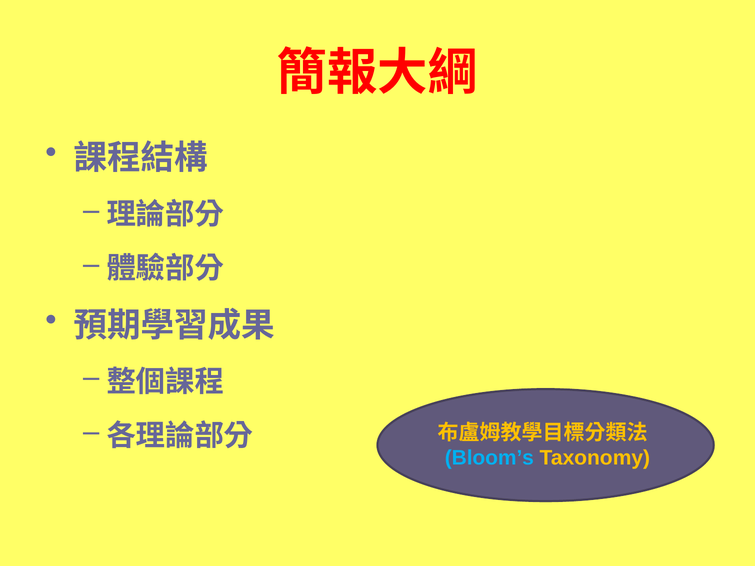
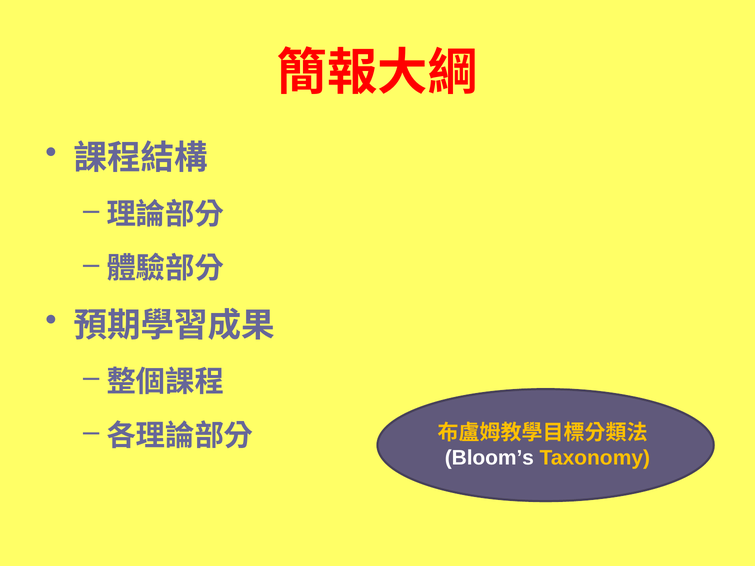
Bloom’s colour: light blue -> white (489, 458)
